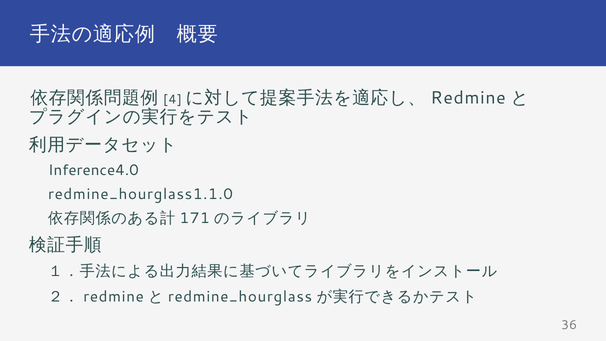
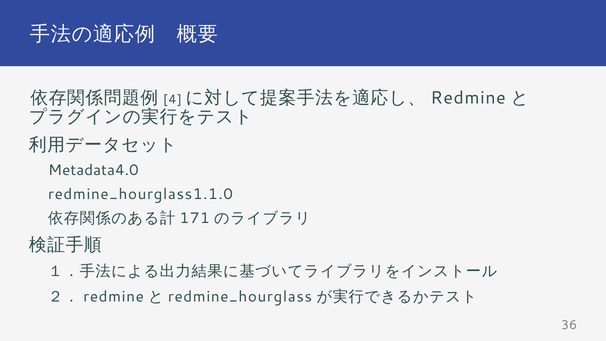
Inference4.0: Inference4.0 -> Metadata4.0 (93, 170)
